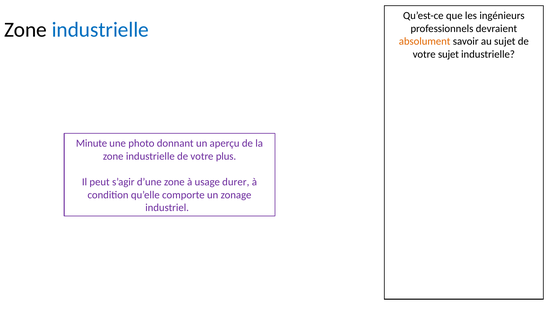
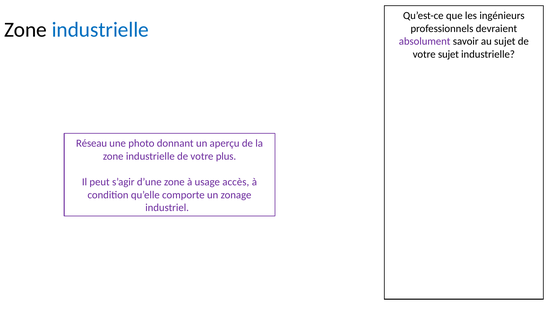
absolument colour: orange -> purple (425, 41)
Minute: Minute -> Réseau (92, 143)
durer: durer -> accès (236, 182)
